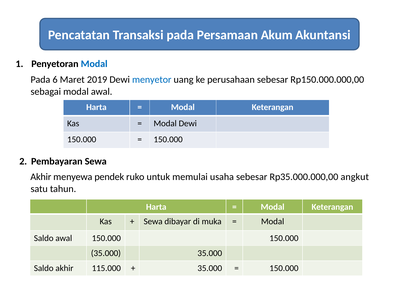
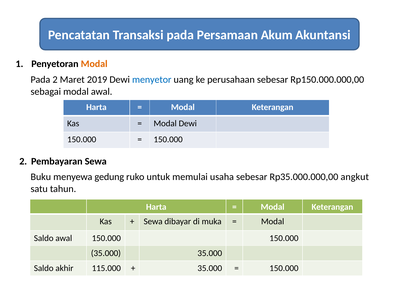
Modal colour: blue -> orange (94, 64)
Pada 6: 6 -> 2 (55, 80)
Akhir: Akhir -> Buku (41, 177)
pendek: pendek -> gedung (109, 177)
